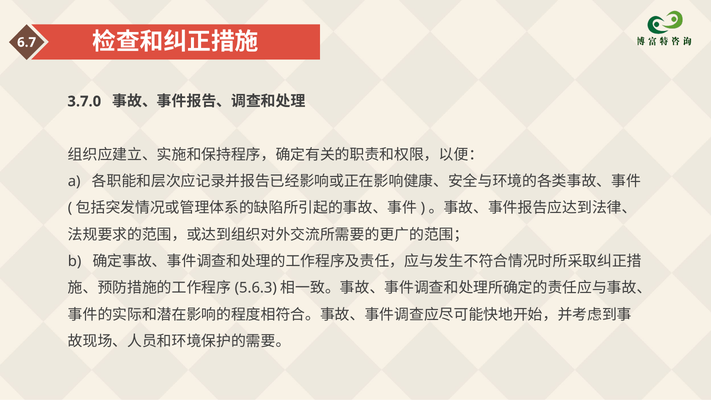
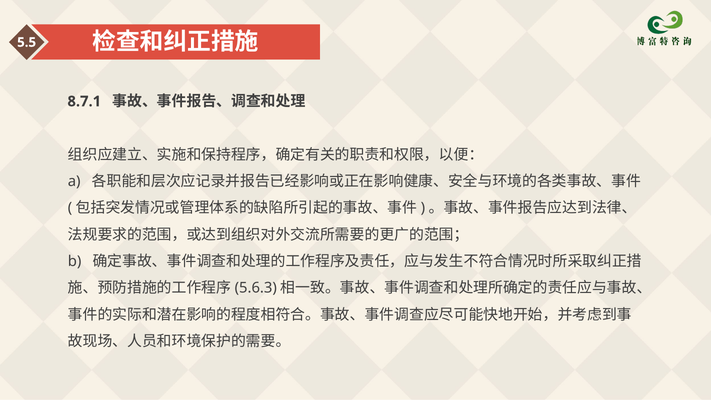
6.7: 6.7 -> 5.5 (27, 42)
3.7.0: 3.7.0 -> 8.7.1 (84, 101)
